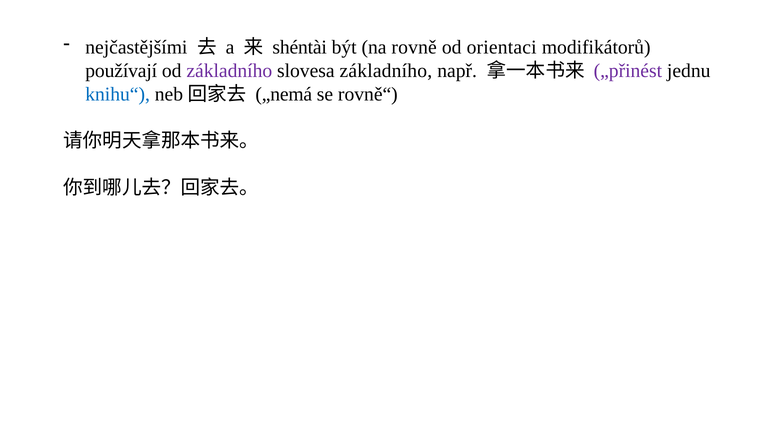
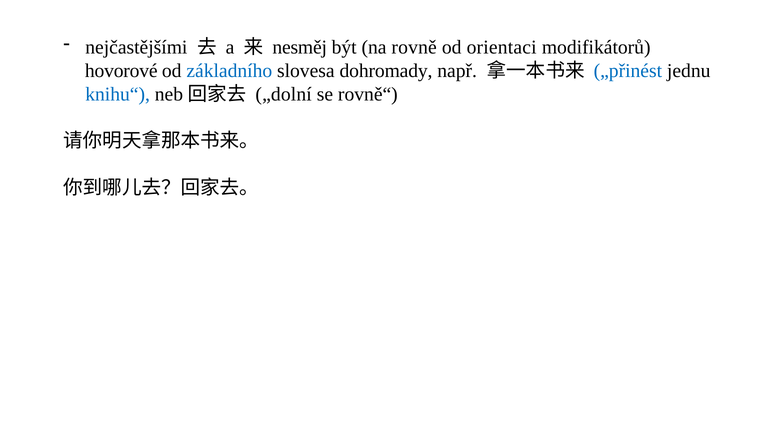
shéntài: shéntài -> nesměj (300, 47)
používají: používají -> hovorové (121, 71)
základního colour: purple -> blue (229, 71)
slovesa základního: základního -> dohromady (386, 71)
„přinést colour: purple -> blue (628, 71)
„nemá: „nemá -> „dolní (284, 94)
